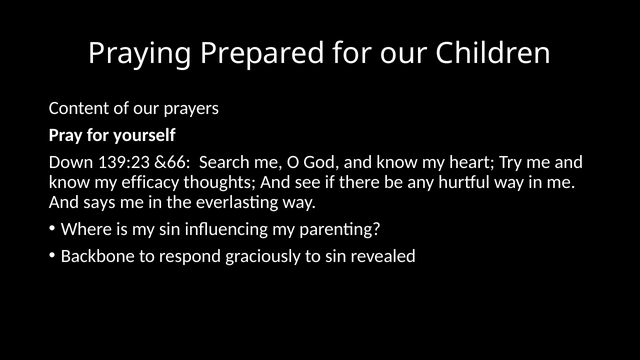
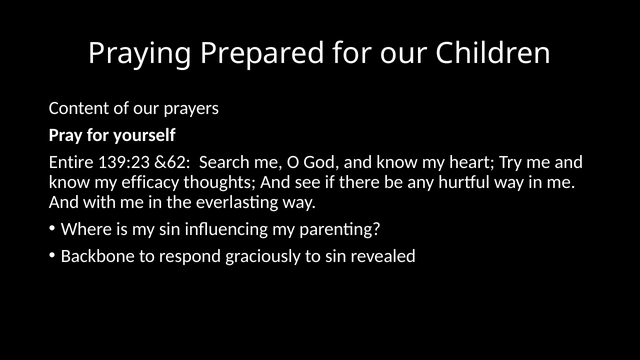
Down: Down -> Entire (71, 162)
&66: &66 -> &62 (172, 162)
says: says -> with (100, 202)
